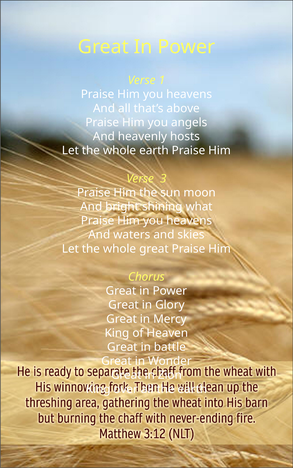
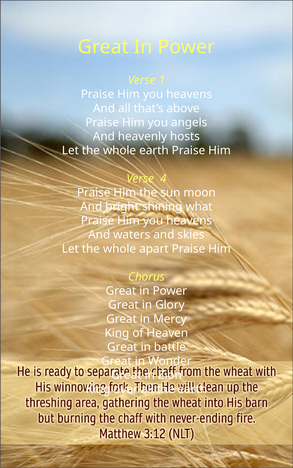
3: 3 -> 4 (163, 179)
whole great: great -> apart (154, 249)
